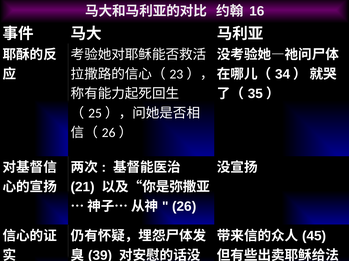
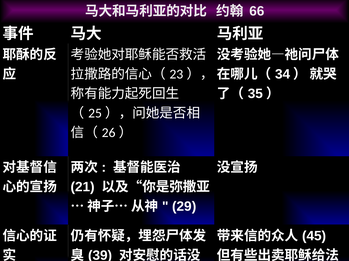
16: 16 -> 66 (257, 11)
26: 26 -> 29 (184, 207)
